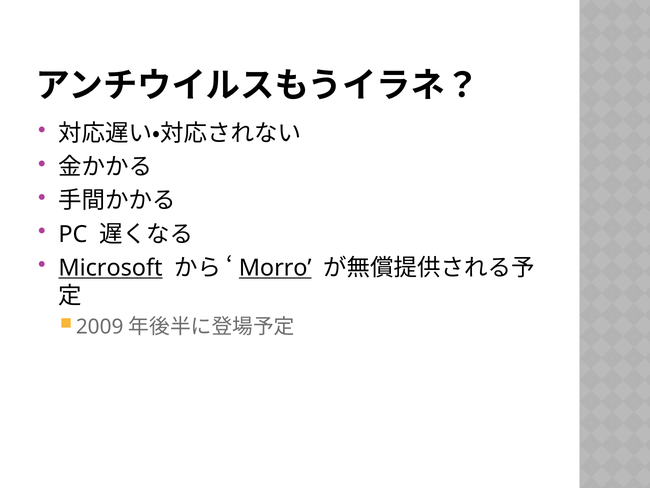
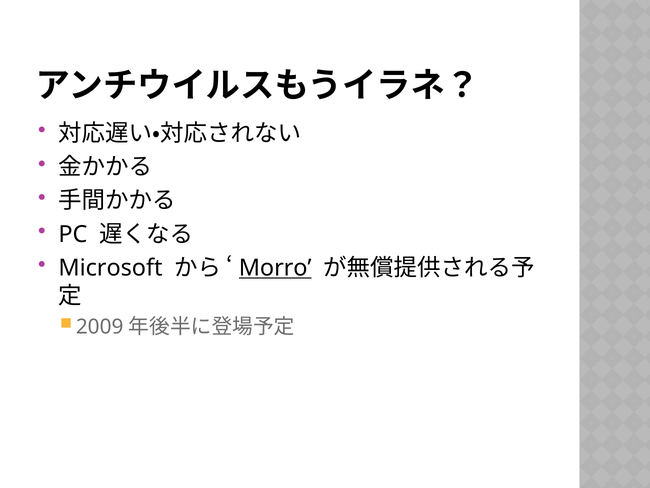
Microsoft underline: present -> none (110, 268)
